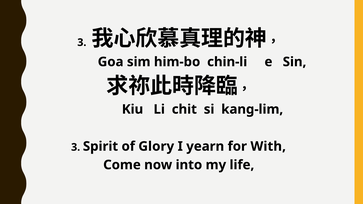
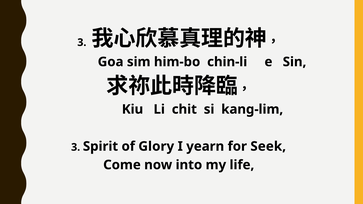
With: With -> Seek (268, 146)
